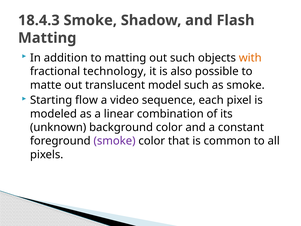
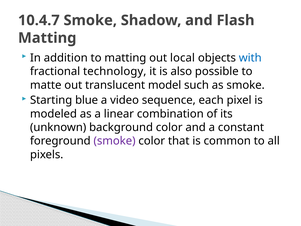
18.4.3: 18.4.3 -> 10.4.7 (39, 20)
out such: such -> local (182, 58)
with colour: orange -> blue (250, 58)
flow: flow -> blue (87, 100)
